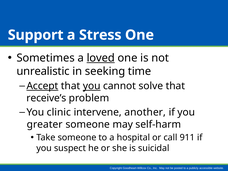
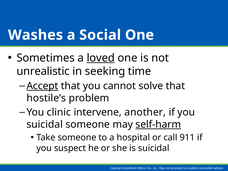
Support: Support -> Washes (36, 35)
Stress: Stress -> Social (100, 35)
you underline: present -> none (92, 86)
receive’s: receive’s -> hostile’s (46, 98)
greater: greater -> suicidal (45, 124)
self-harm underline: none -> present (158, 124)
